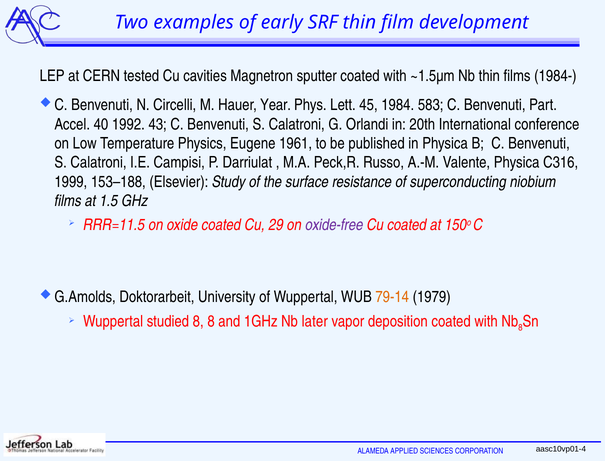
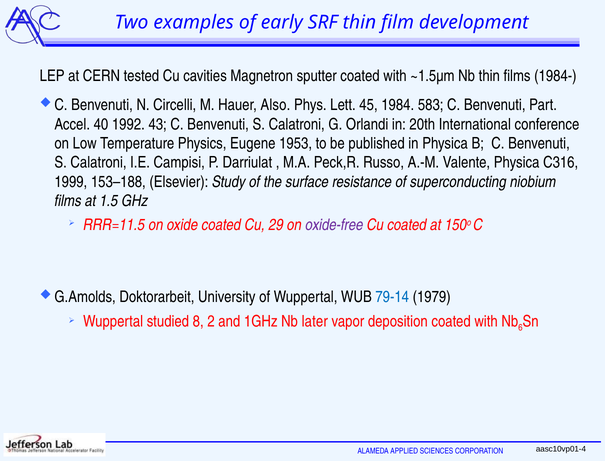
Year: Year -> Also (275, 105)
1961: 1961 -> 1953 (296, 143)
79-14 colour: orange -> blue (392, 297)
8 8: 8 -> 2 (211, 321)
Nb 8: 8 -> 6 (520, 327)
